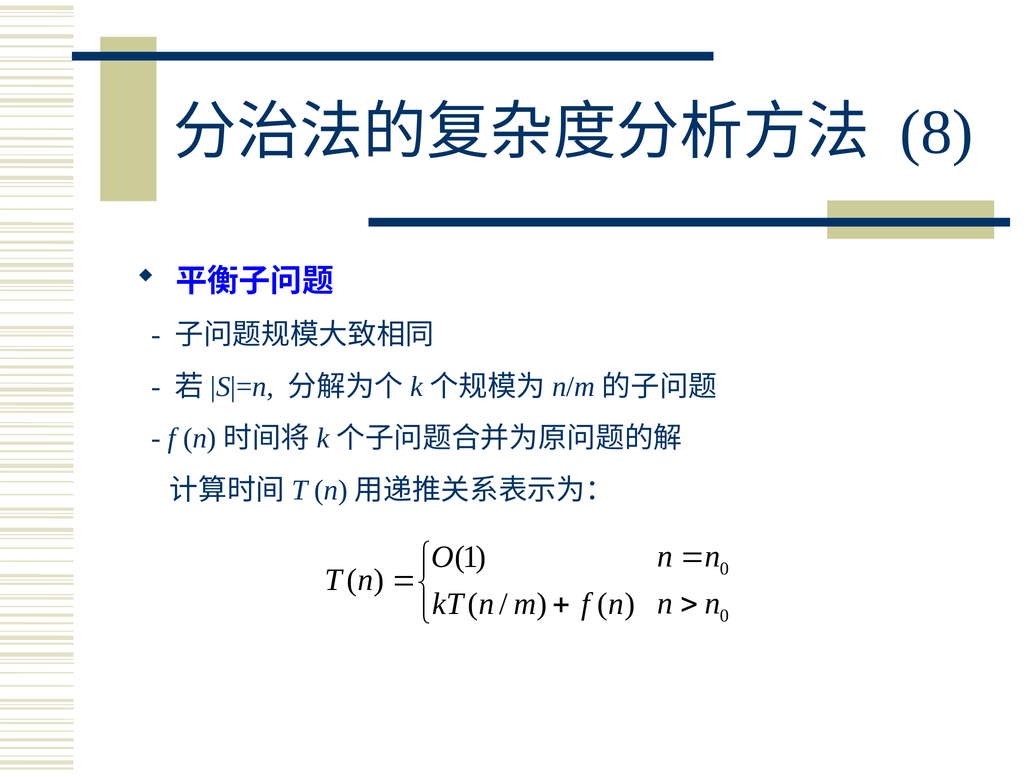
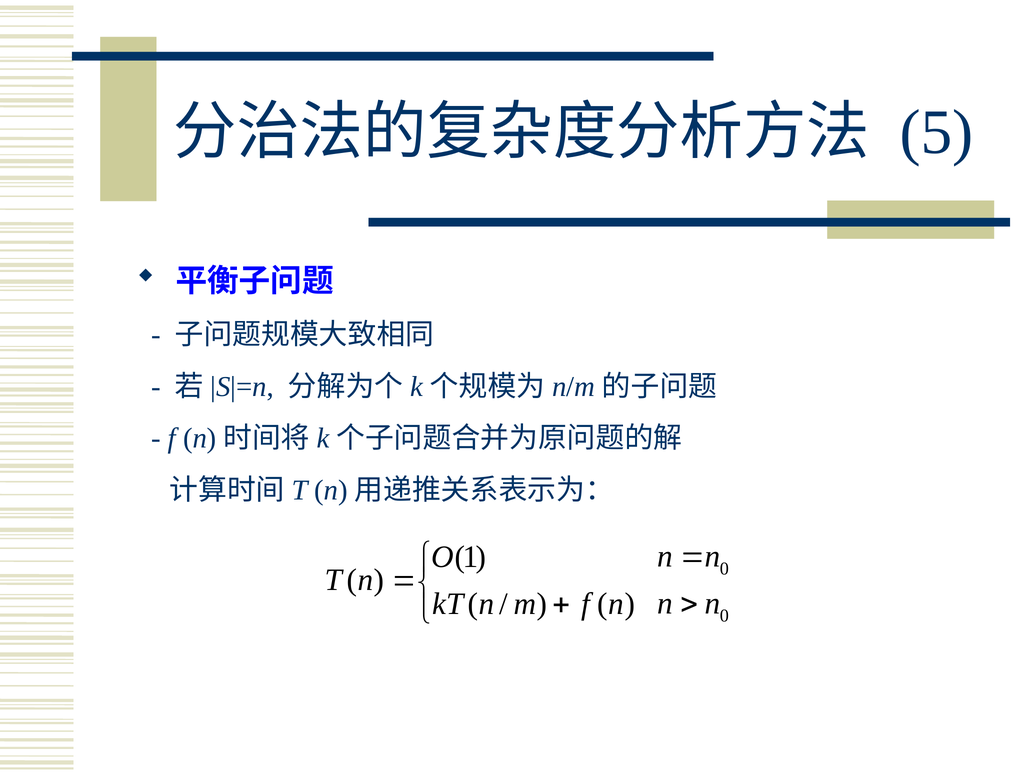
8: 8 -> 5 (937, 132)
